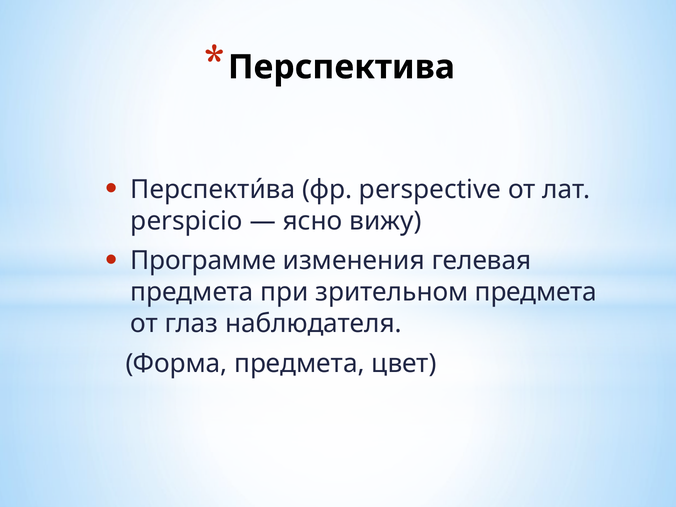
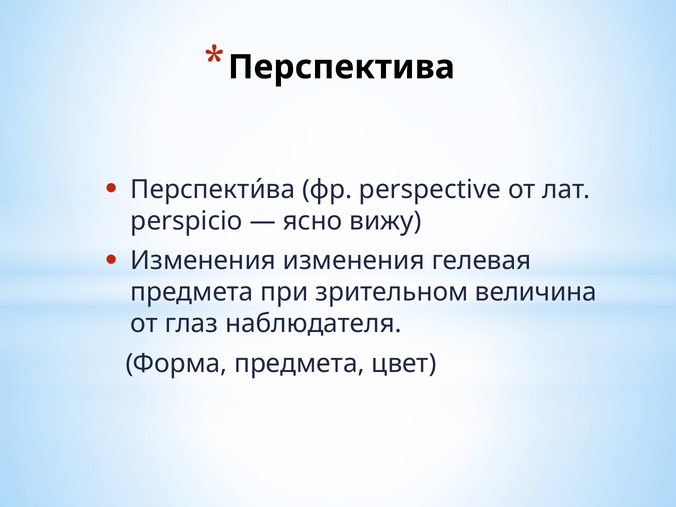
Программе: Программе -> Изменения (203, 261)
зрительном предмета: предмета -> величина (536, 292)
